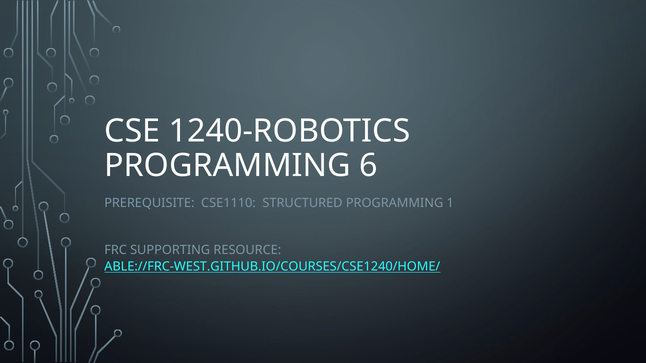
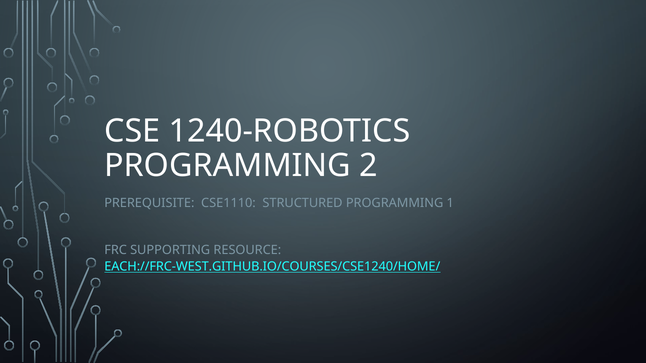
6: 6 -> 2 (368, 166)
ABLE://FRC-WEST.GITHUB.IO/COURSES/CSE1240/HOME/: ABLE://FRC-WEST.GITHUB.IO/COURSES/CSE1240/HOME/ -> EACH://FRC-WEST.GITHUB.IO/COURSES/CSE1240/HOME/ (272, 267)
